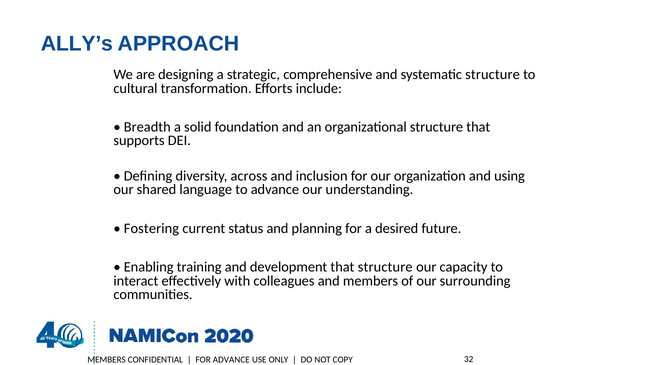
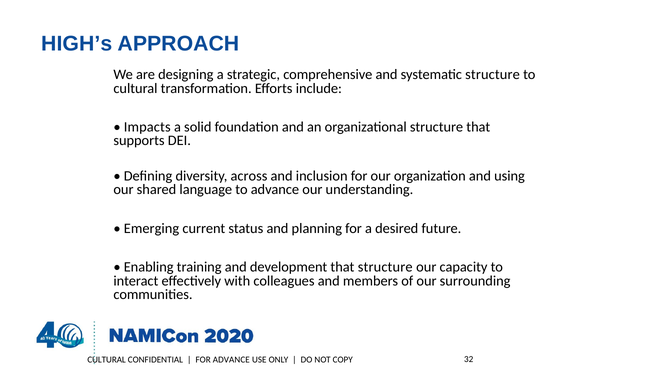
ALLY’s: ALLY’s -> HIGH’s (77, 43)
Breadth: Breadth -> Impacts (147, 127)
Fostering: Fostering -> Emerging (151, 228)
MEMBERS: MEMBERS -> CULTURAL (107, 359)
